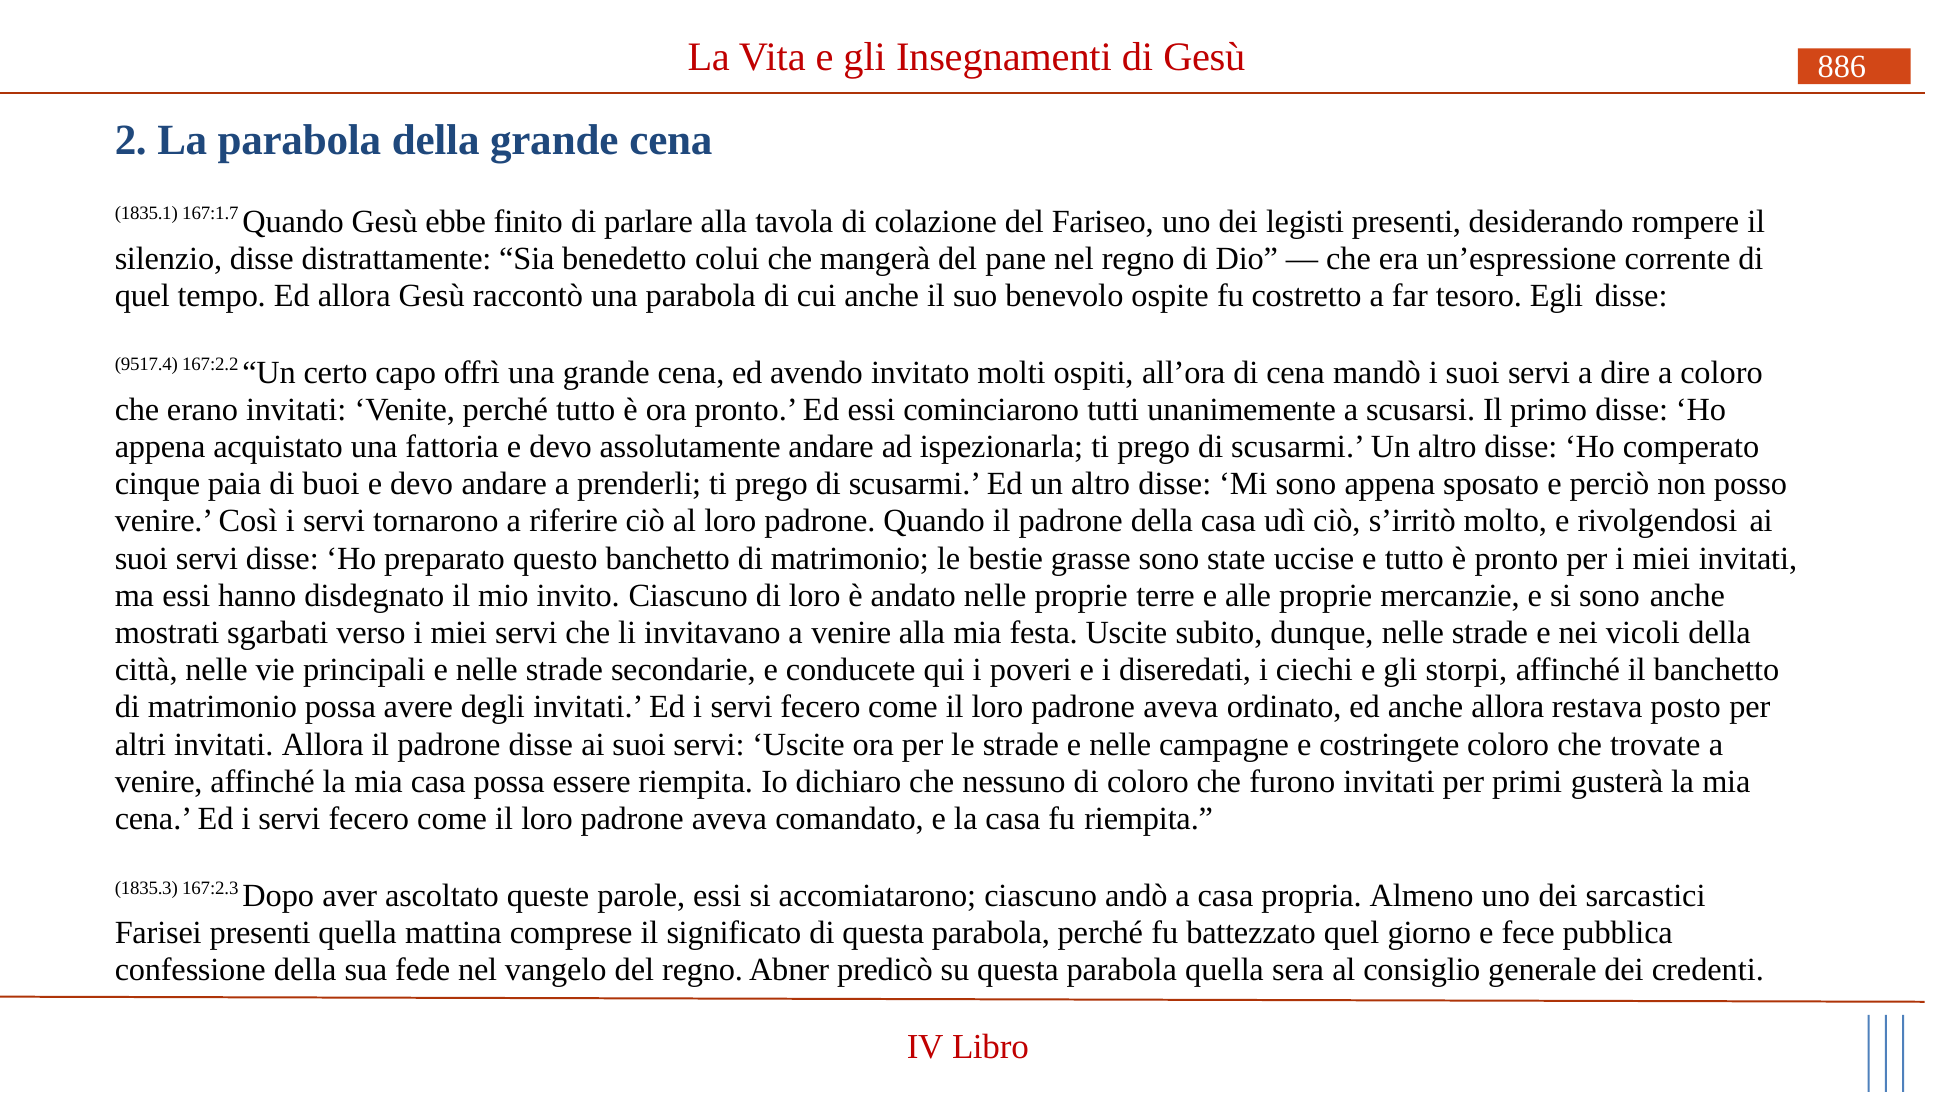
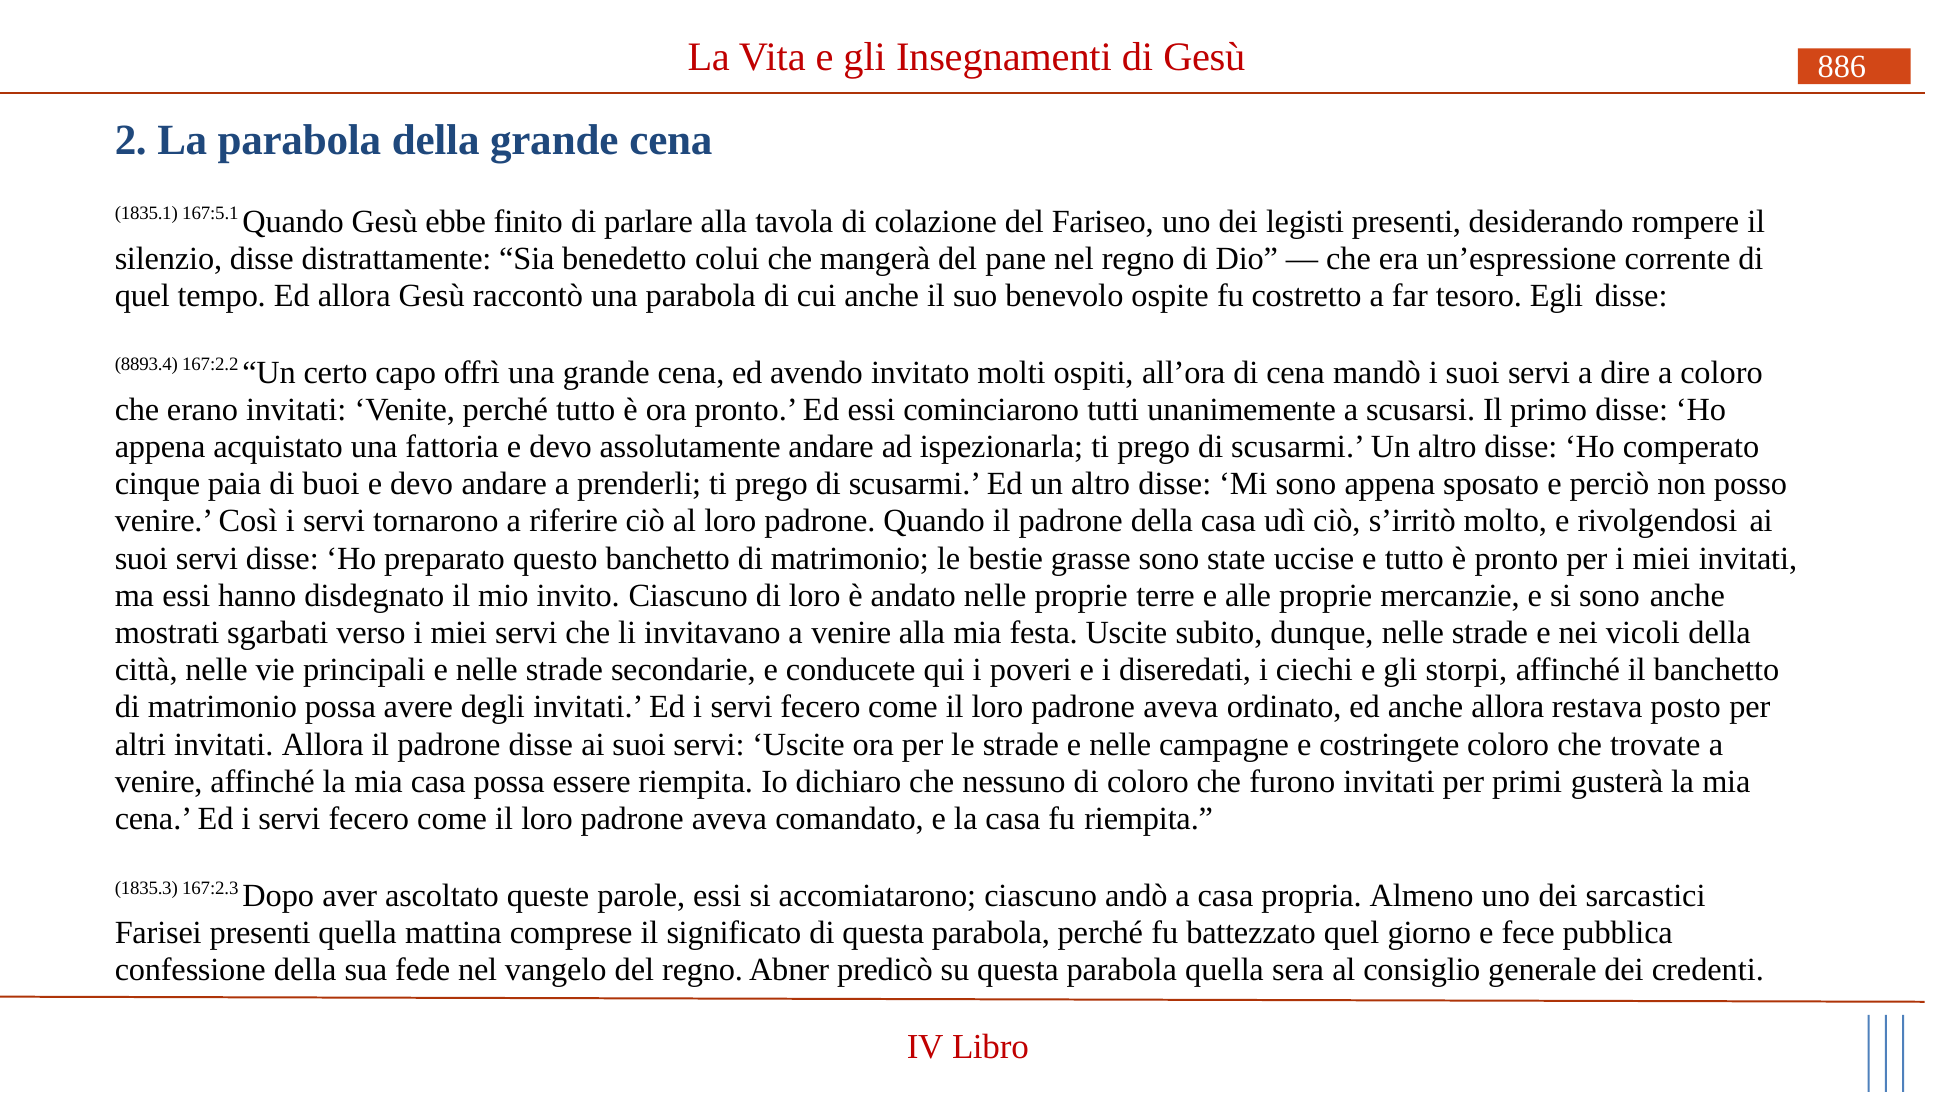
167:1.7: 167:1.7 -> 167:5.1 (210, 214)
9517.4: 9517.4 -> 8893.4 (146, 365)
